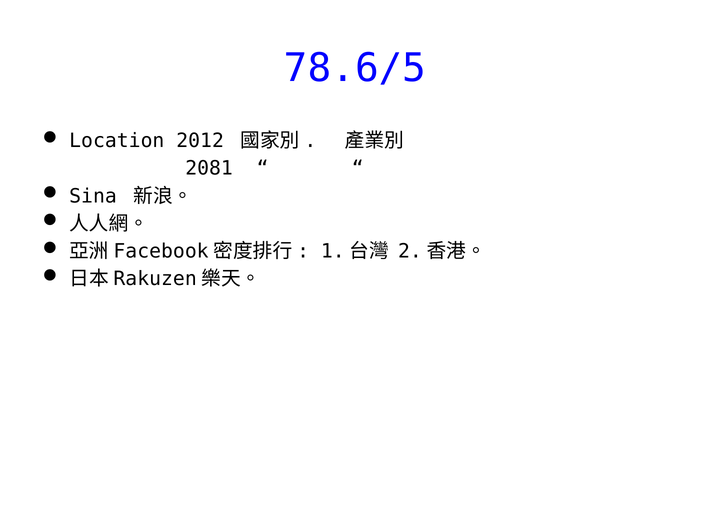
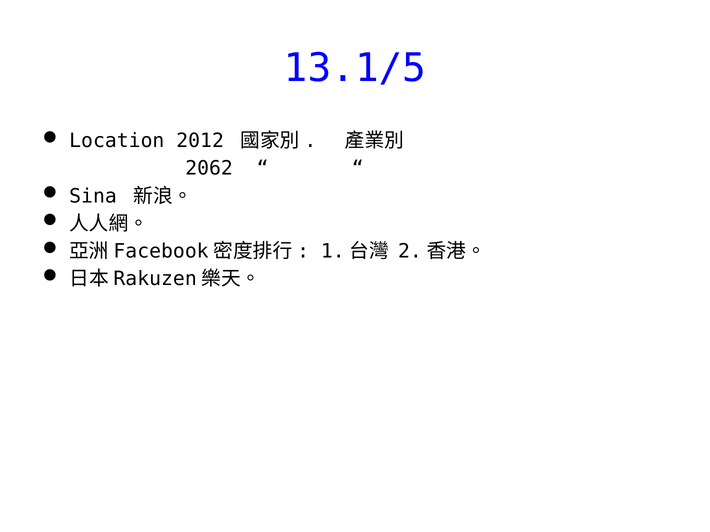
78.6/5: 78.6/5 -> 13.1/5 (355, 68)
2081: 2081 -> 2062 (209, 169)
